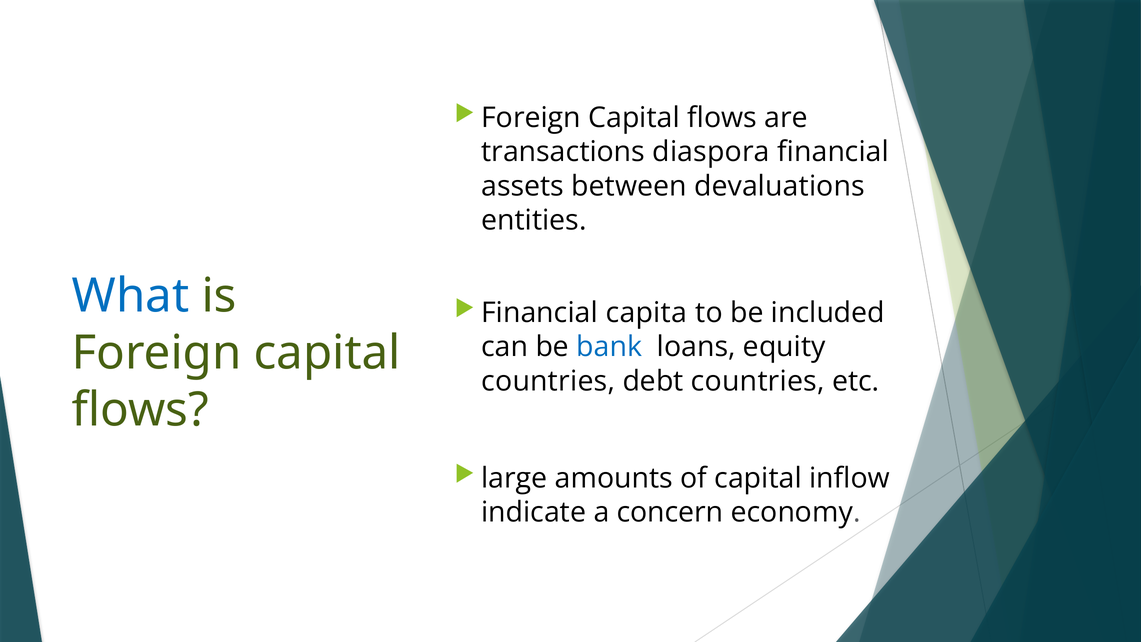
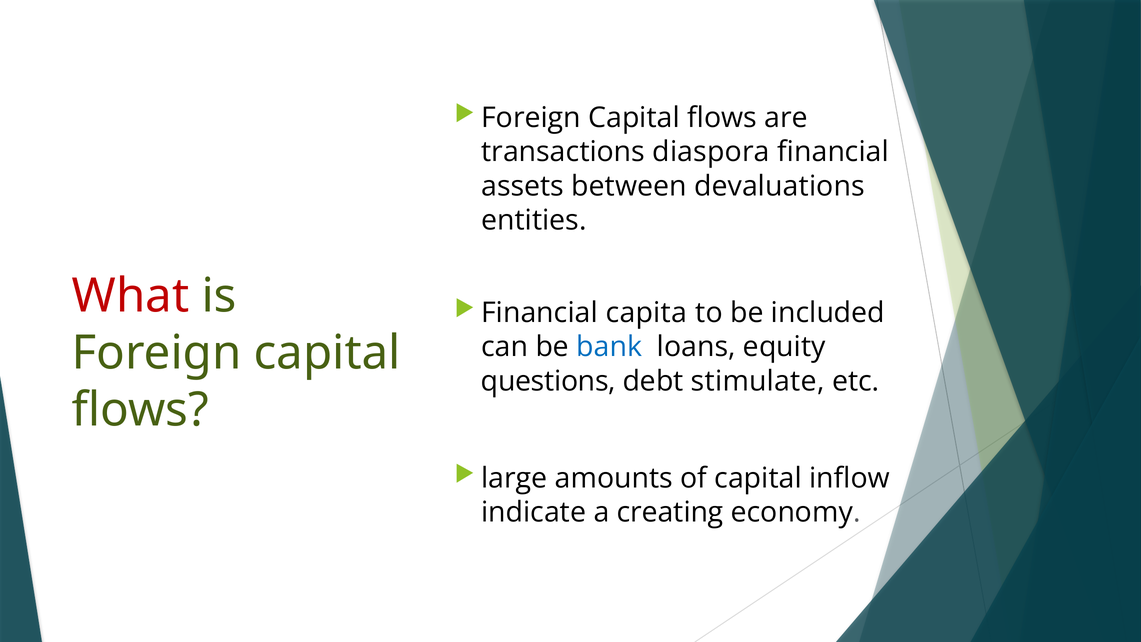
What colour: blue -> red (131, 296)
countries: countries -> questions (548, 381)
debt countries: countries -> stimulate (758, 381)
concern: concern -> creating (670, 512)
